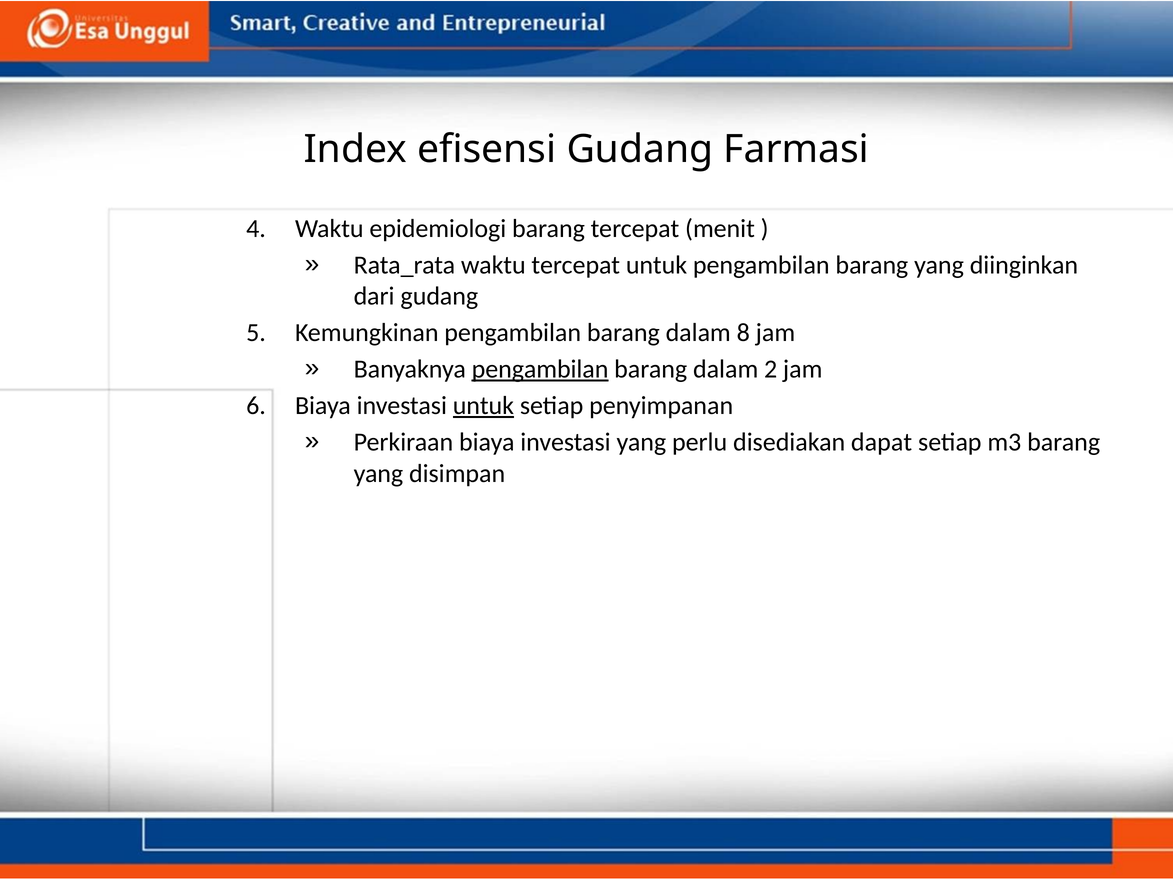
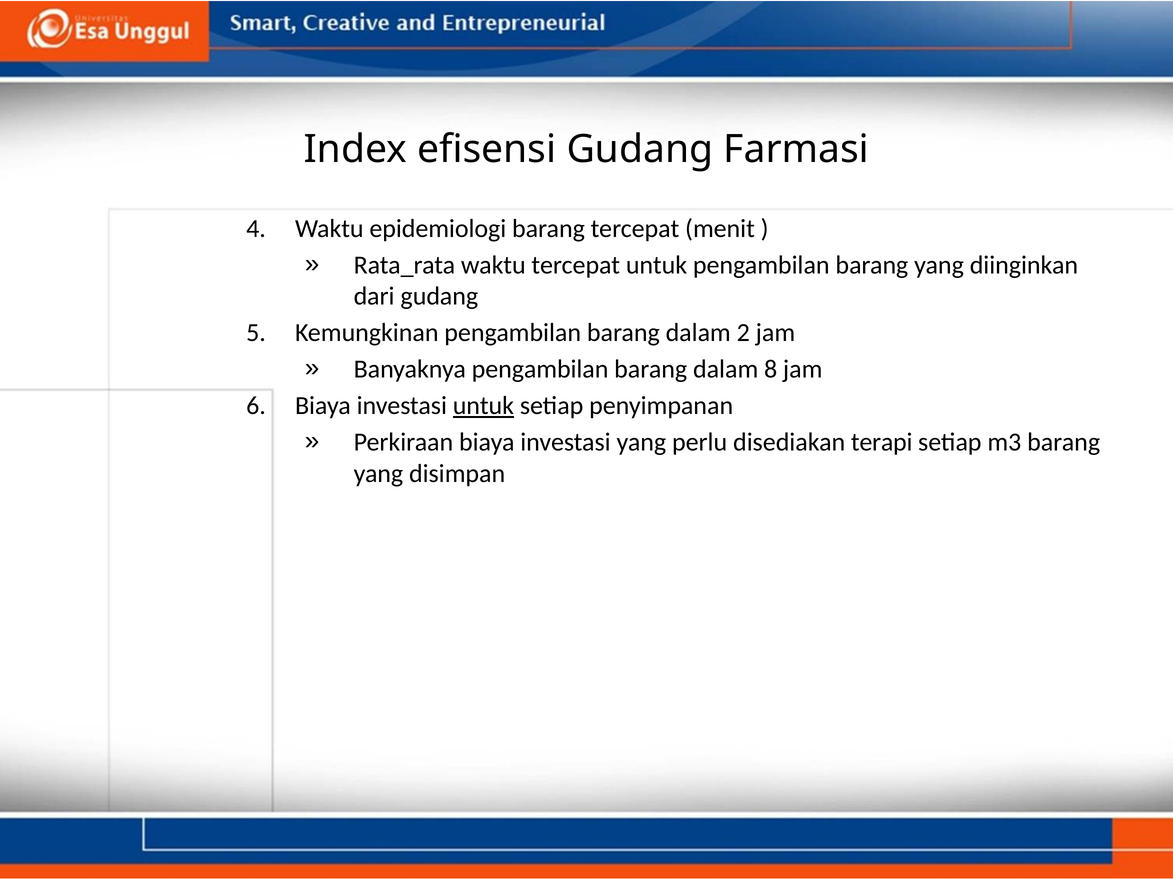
8: 8 -> 2 (743, 333)
pengambilan underline: present -> none (540, 369)
2: 2 -> 8 (771, 369)
dapat: dapat -> terapi (882, 442)
